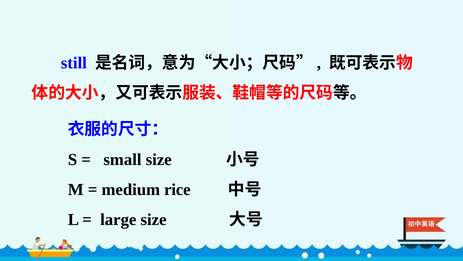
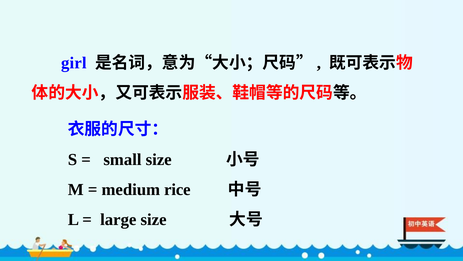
still: still -> girl (74, 63)
